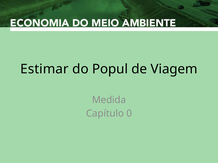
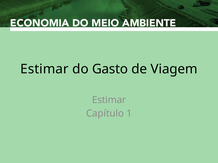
Popul: Popul -> Gasto (110, 69)
Medida: Medida -> Estimar (109, 100)
0: 0 -> 1 (129, 114)
